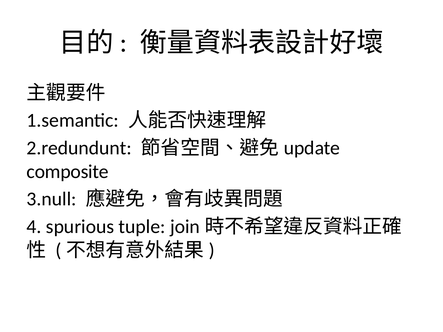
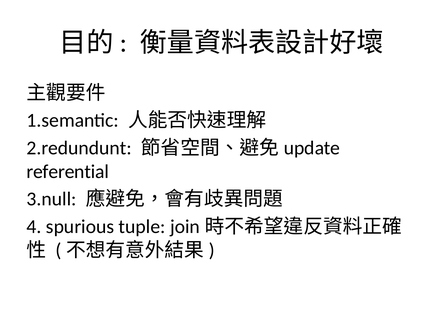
composite: composite -> referential (68, 172)
